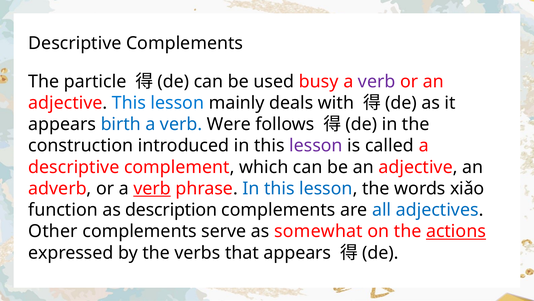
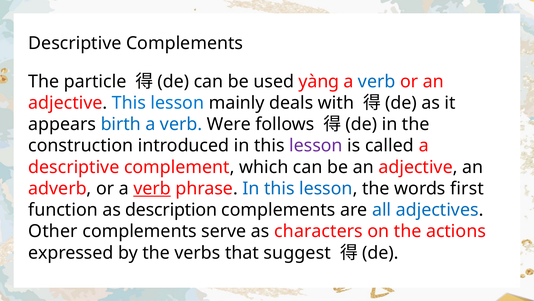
busy: busy -> yàng (319, 81)
verb colour: purple -> blue (377, 81)
xiǎo: xiǎo -> first (467, 188)
somewhat: somewhat -> characters (319, 231)
actions underline: present -> none (456, 231)
that appears: appears -> suggest (297, 252)
